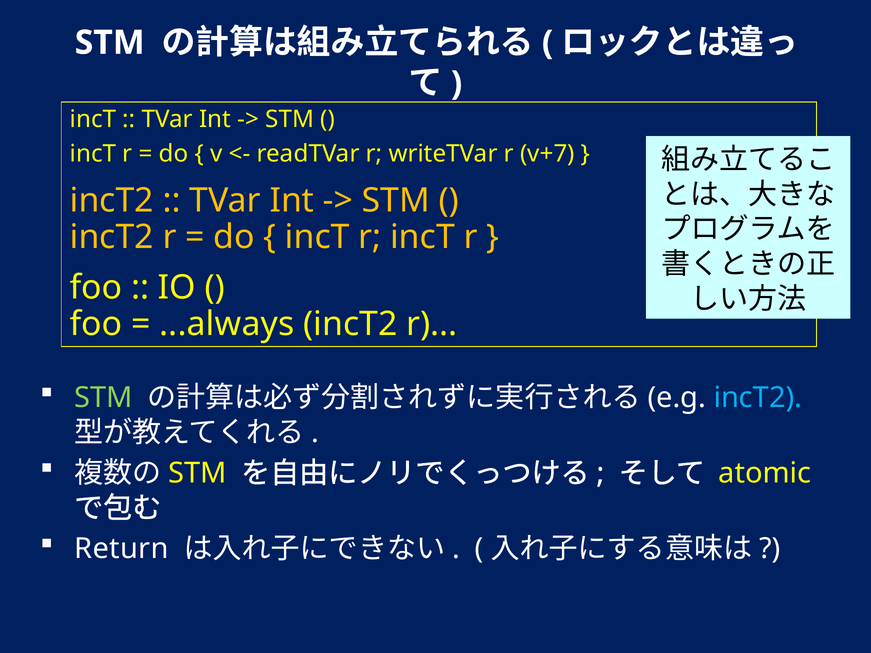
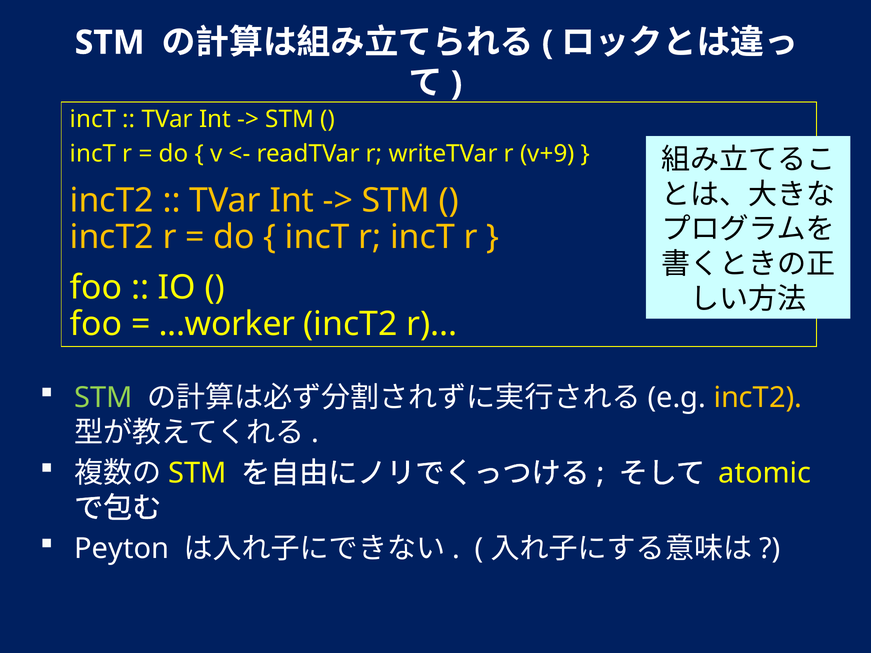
v+7: v+7 -> v+9 (547, 154)
...always: ...always -> ...worker (227, 324)
incT2 colour: light blue -> yellow (758, 398)
Return: Return -> Peyton (122, 549)
